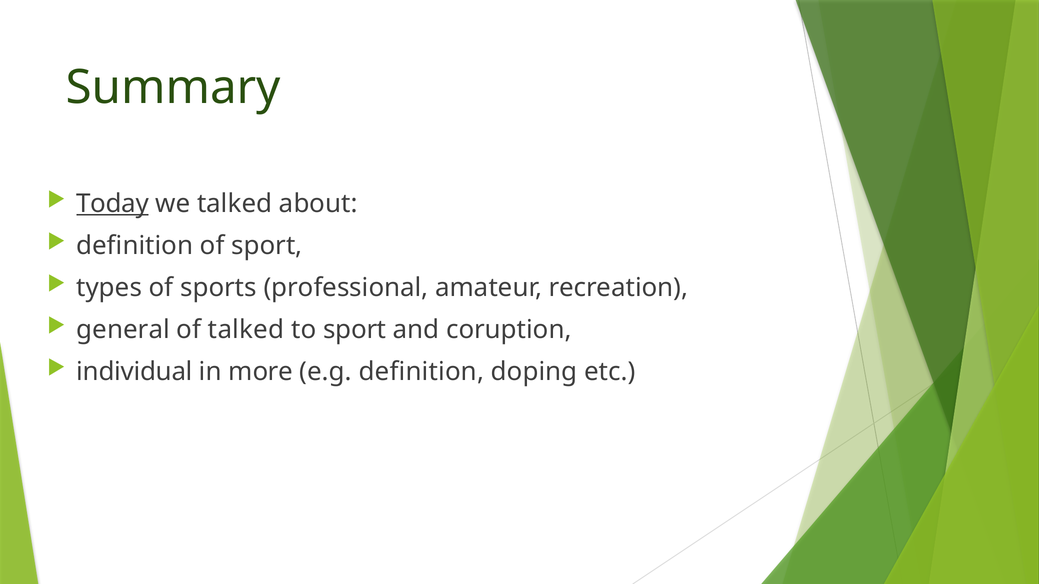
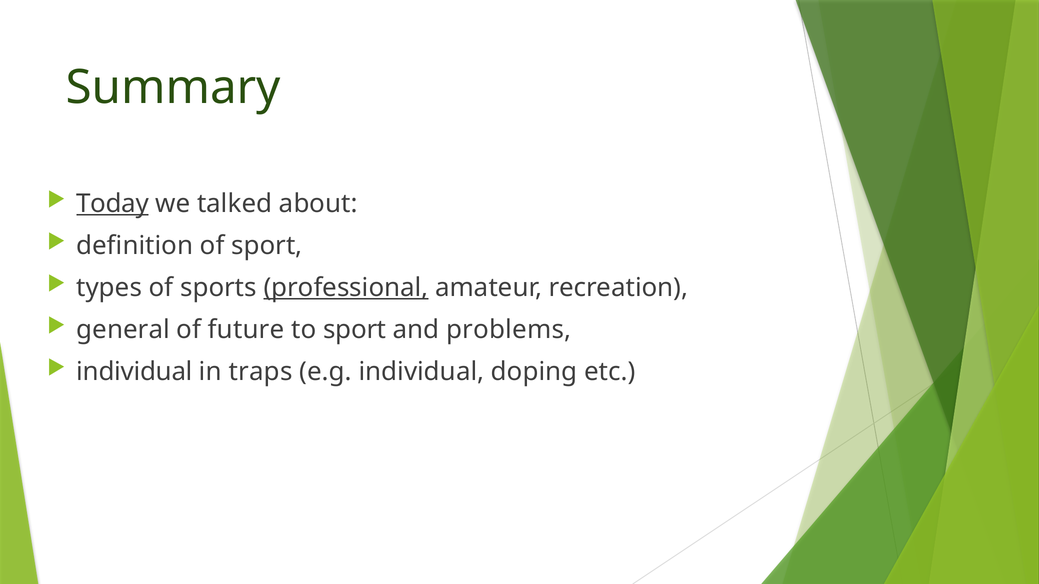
professional underline: none -> present (346, 288)
of talked: talked -> future (246, 330)
coruption: coruption -> problems (509, 330)
more: more -> traps (261, 372)
e.g definition: definition -> individual (421, 372)
